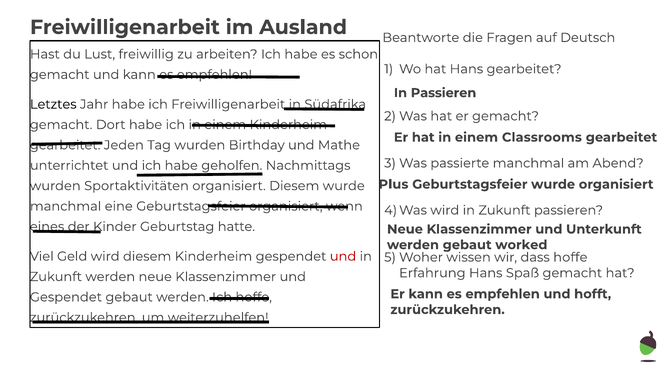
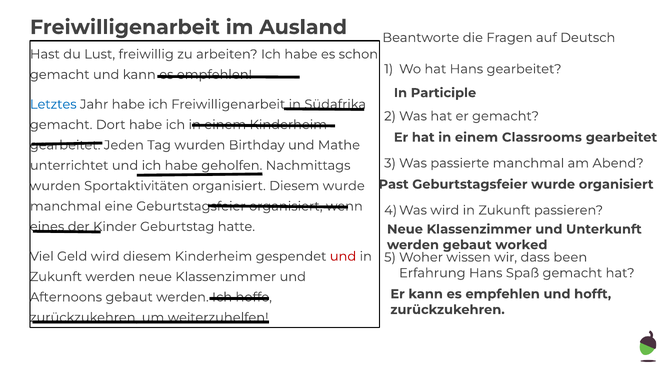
In Passieren: Passieren -> Participle (443, 93)
Letztes colour: black -> blue (53, 104)
Plus: Plus -> Past (394, 184)
dass hoffe: hoffe -> been (570, 257)
Gespendet: Gespendet -> Afternoons (66, 297)
